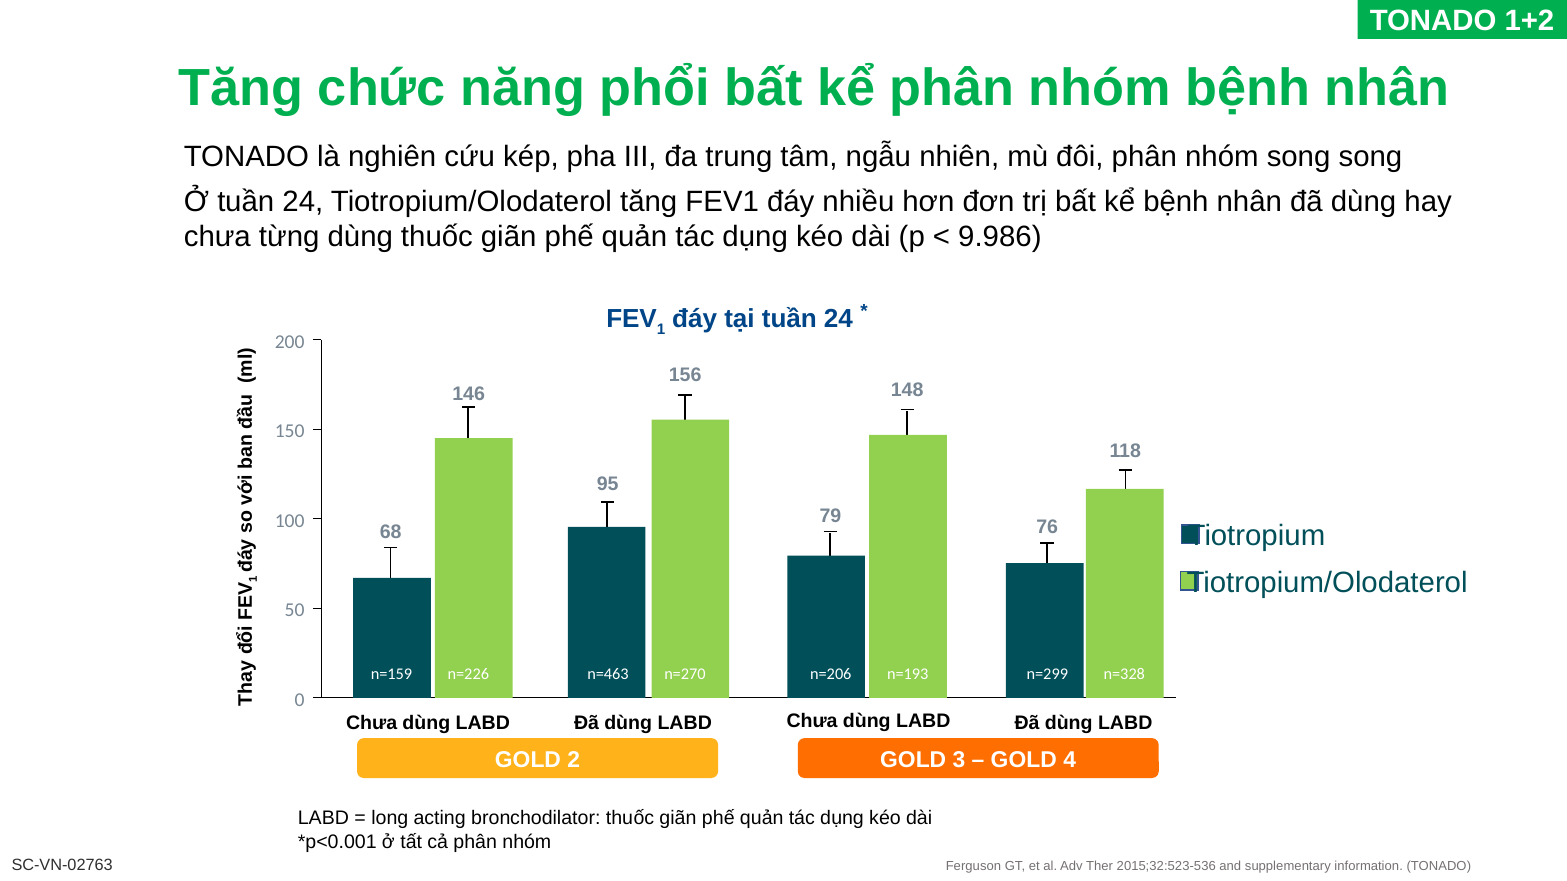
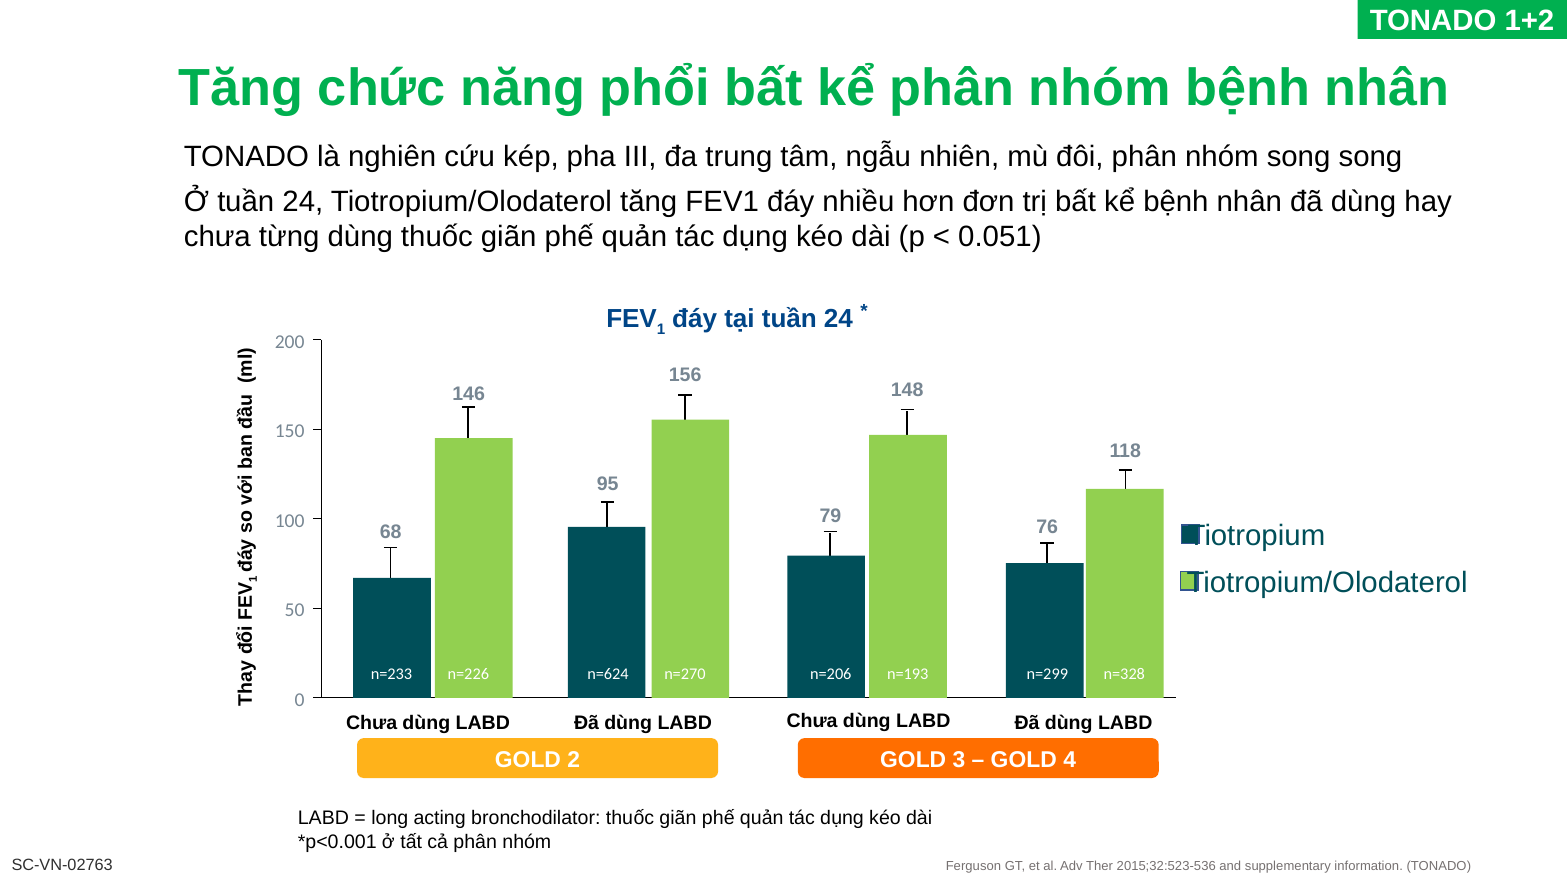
9.986: 9.986 -> 0.051 (1000, 237)
n=159: n=159 -> n=233 (391, 674)
n=463: n=463 -> n=624 (608, 674)
